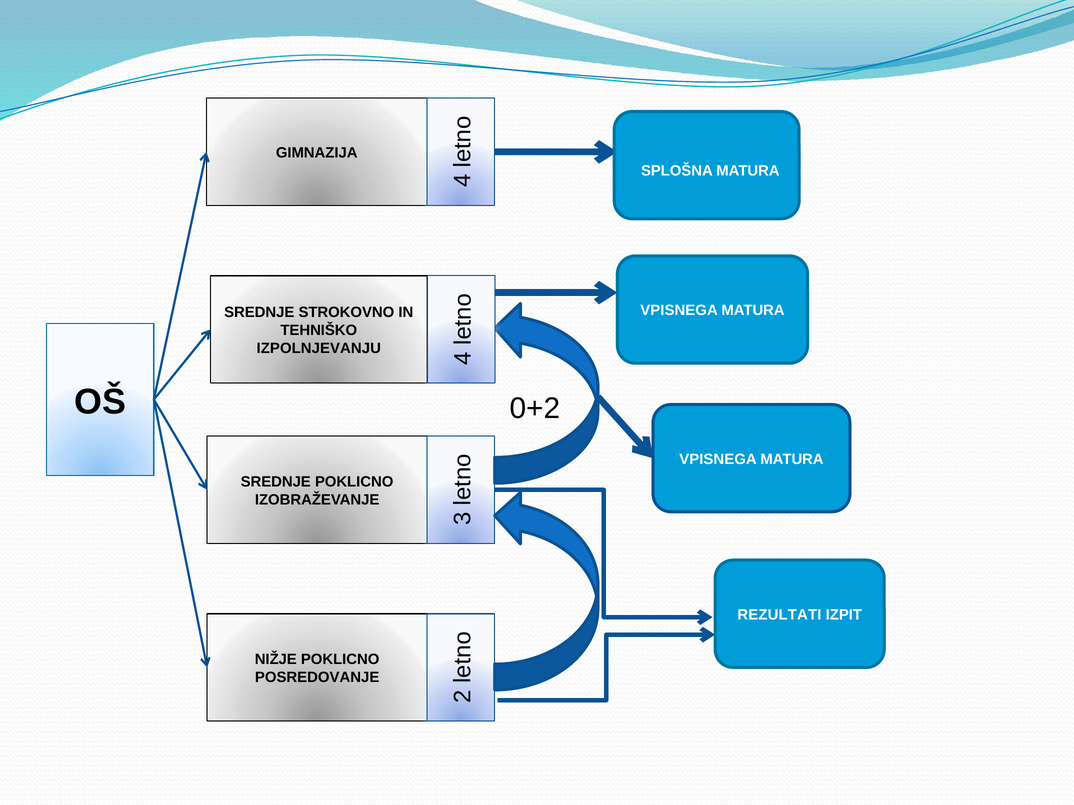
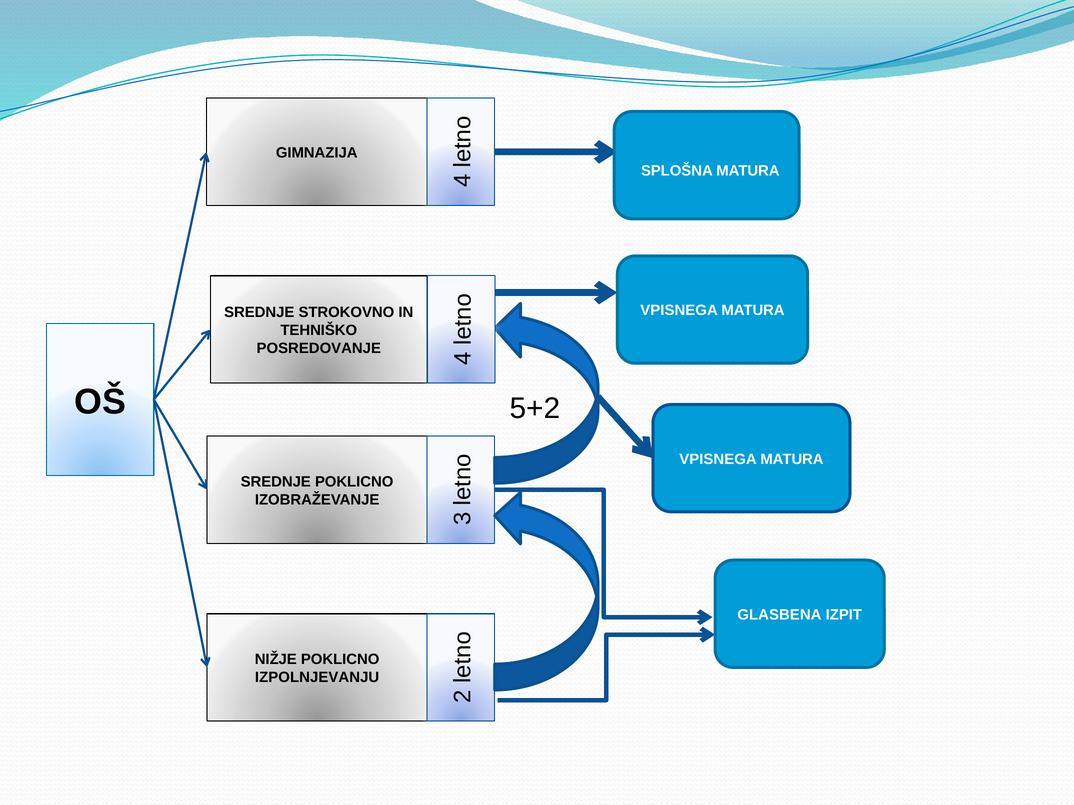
IZPOLNJEVANJU: IZPOLNJEVANJU -> POSREDOVANJE (319, 349)
0+2: 0+2 -> 5+2 (535, 409)
REZULTATI: REZULTATI -> GLASBENA (779, 615)
POSREDOVANJE: POSREDOVANJE -> IZPOLNJEVANJU (317, 678)
